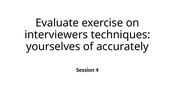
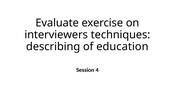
yourselves: yourselves -> describing (53, 46)
accurately: accurately -> education (122, 46)
